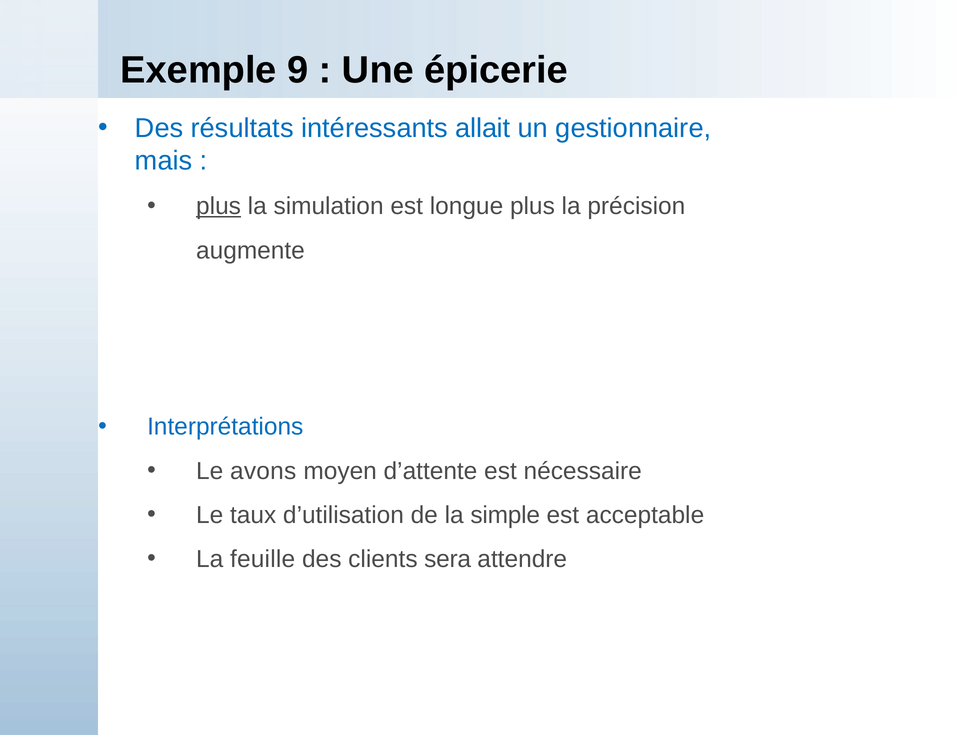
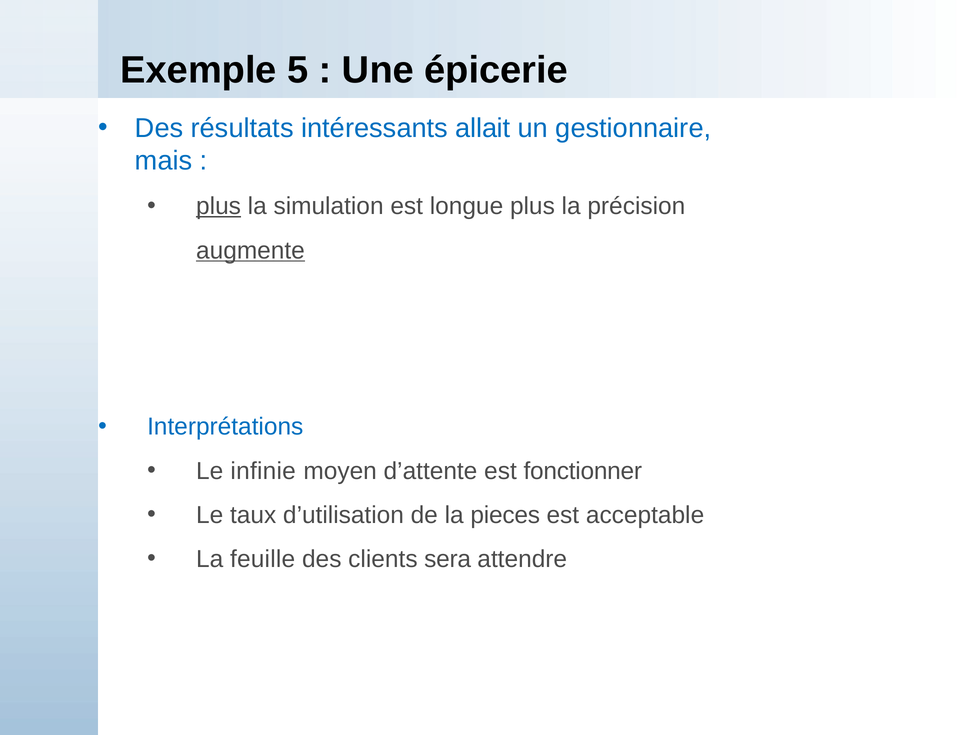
9: 9 -> 5 (298, 70)
augmente underline: none -> present (250, 250)
avons: avons -> infinie (263, 470)
nécessaire: nécessaire -> fonctionner (583, 470)
simple: simple -> pieces (505, 515)
